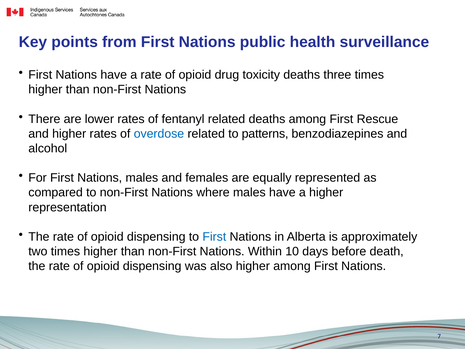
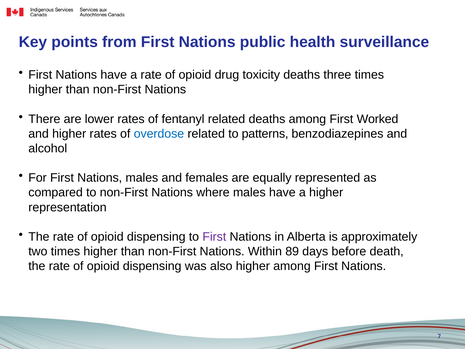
Rescue: Rescue -> Worked (378, 119)
First colour: blue -> purple (214, 237)
10: 10 -> 89 (292, 251)
